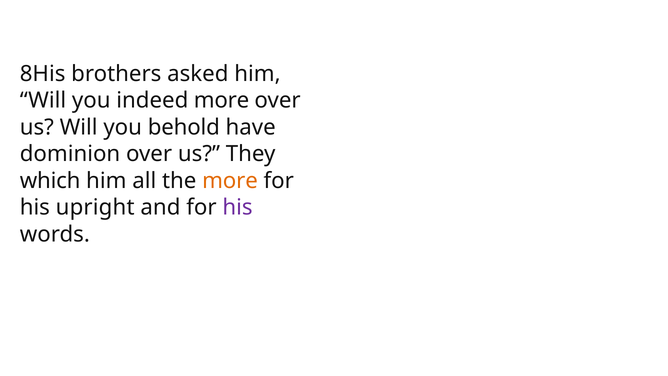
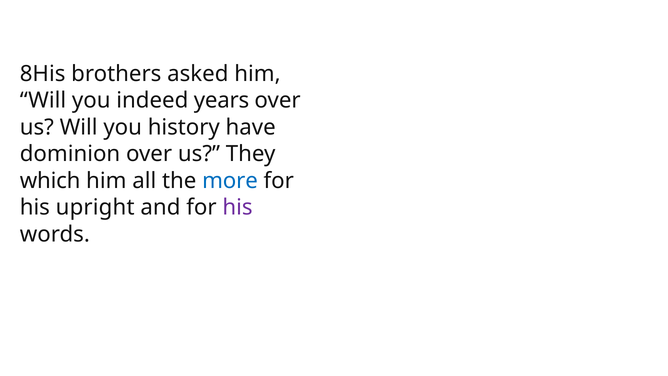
indeed more: more -> years (222, 100)
behold: behold -> history (184, 127)
more colour: orange -> blue (230, 181)
